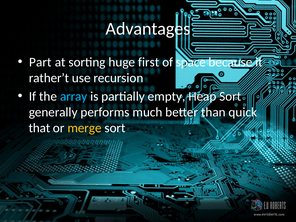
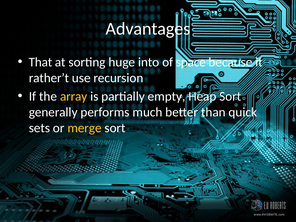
Part: Part -> That (40, 62)
first: first -> into (149, 62)
array colour: light blue -> yellow (74, 96)
that: that -> sets (39, 128)
